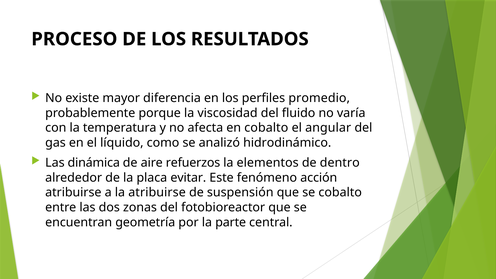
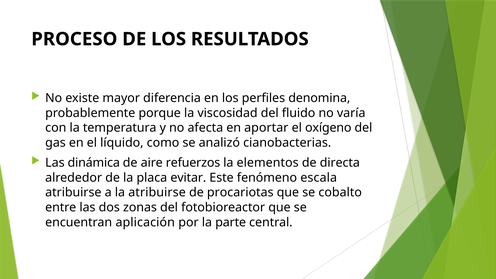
promedio: promedio -> denomina (319, 98)
en cobalto: cobalto -> aportar (266, 128)
angular: angular -> oxígeno (328, 128)
hidrodinámico: hidrodinámico -> cianobacterias (287, 143)
dentro: dentro -> directa (340, 163)
acción: acción -> escala (319, 178)
suspensión: suspensión -> procariotas (240, 193)
geometría: geometría -> aplicación (145, 222)
